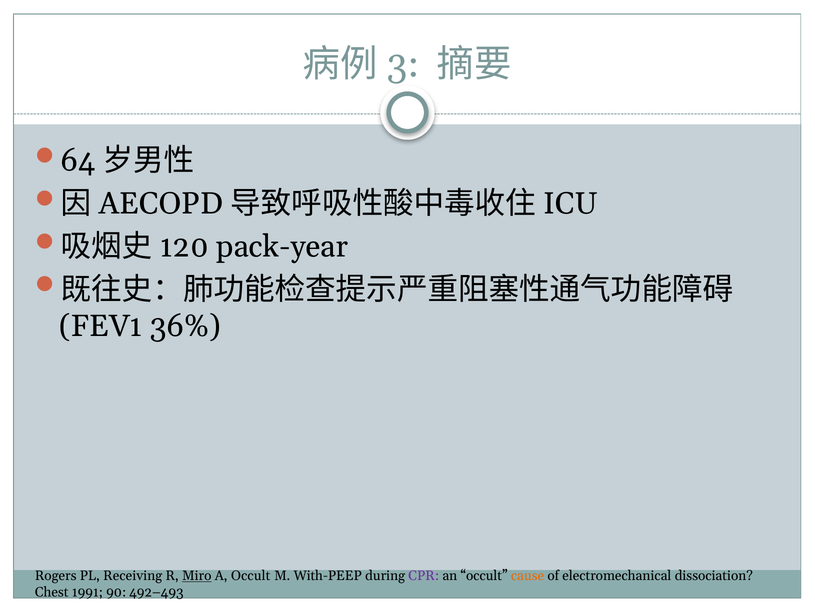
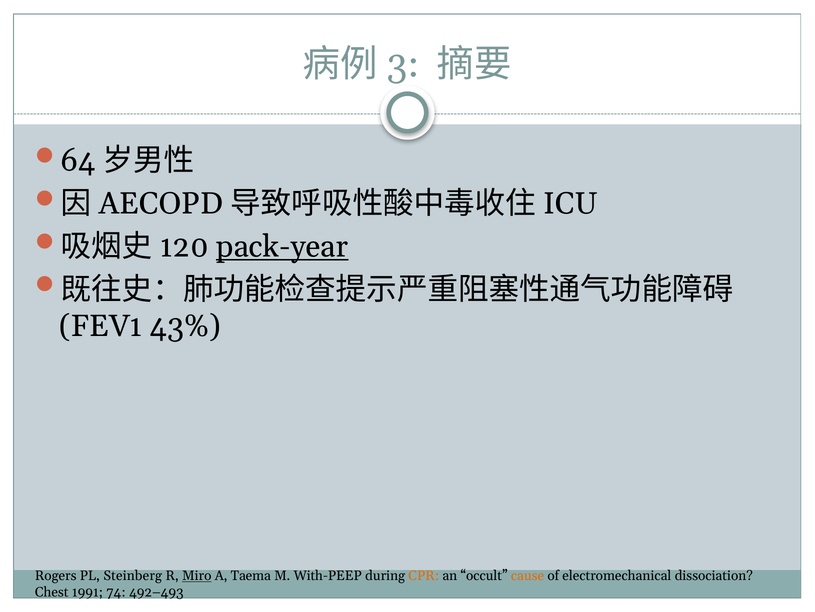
pack-year underline: none -> present (282, 246)
36%: 36% -> 43% (185, 326)
Receiving: Receiving -> Steinberg (133, 575)
A Occult: Occult -> Taema (251, 575)
CPR colour: purple -> orange (424, 575)
90: 90 -> 74 (116, 592)
